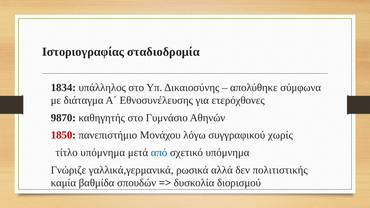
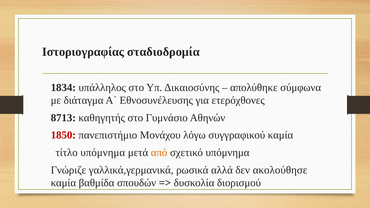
9870: 9870 -> 8713 (63, 118)
συγγραφικού χωρίς: χωρίς -> καμία (280, 135)
από colour: blue -> orange (159, 153)
πολιτιστικής: πολιτιστικής -> ακολούθησε (280, 170)
